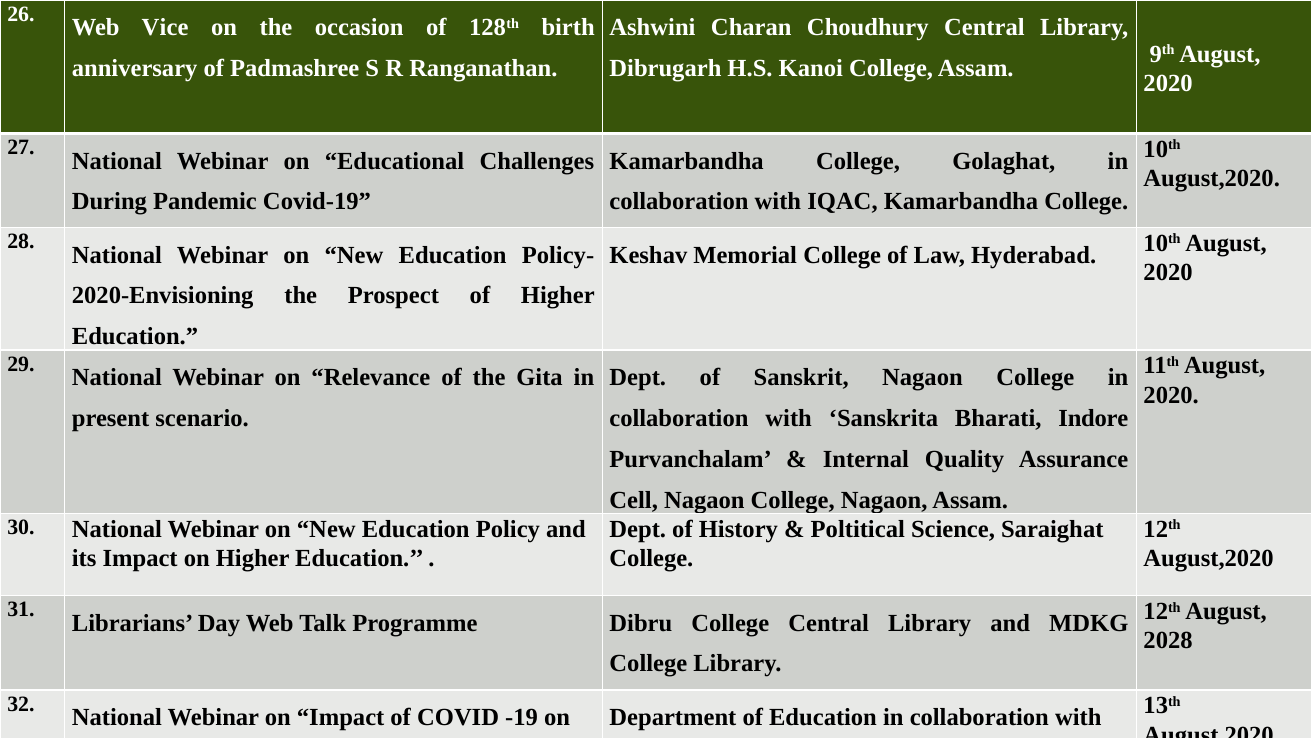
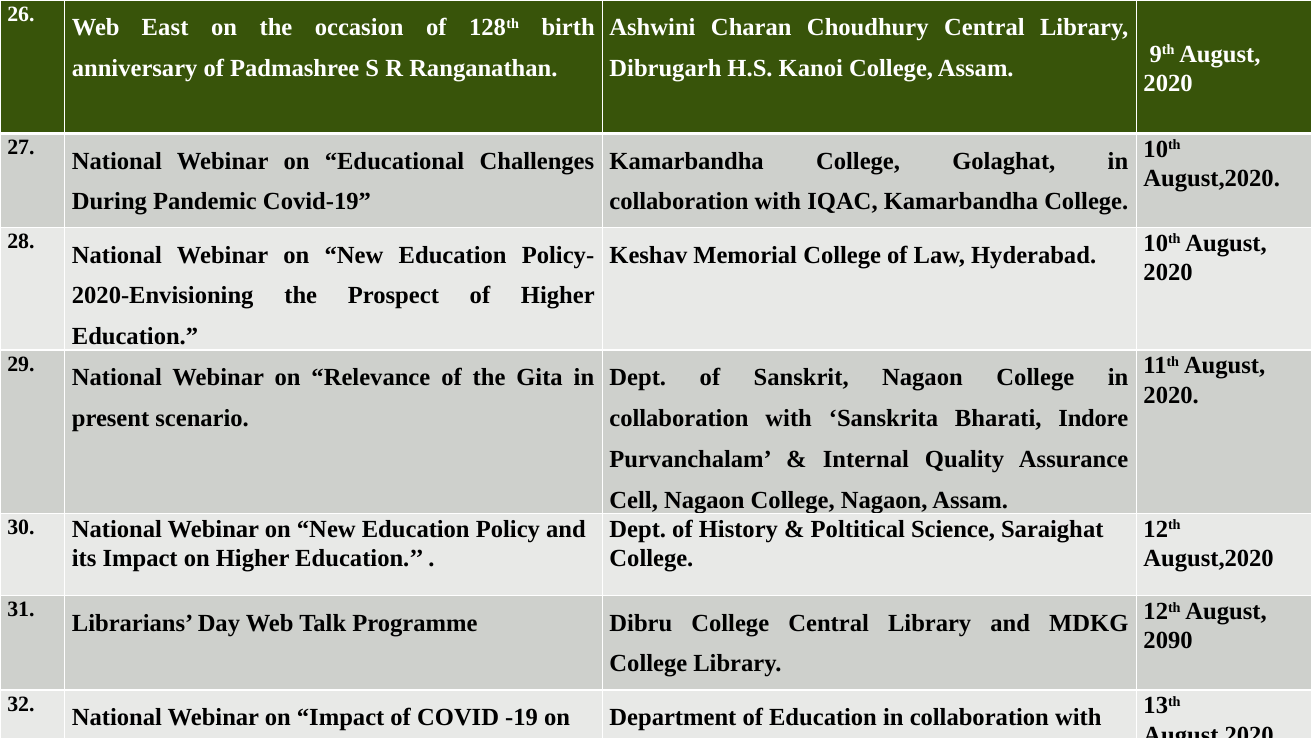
Vice: Vice -> East (165, 27)
2028: 2028 -> 2090 (1168, 640)
